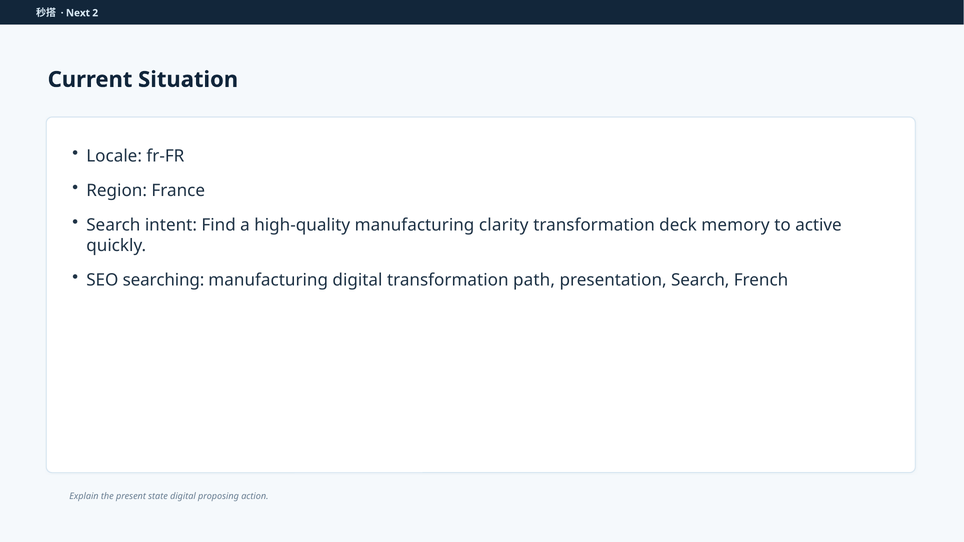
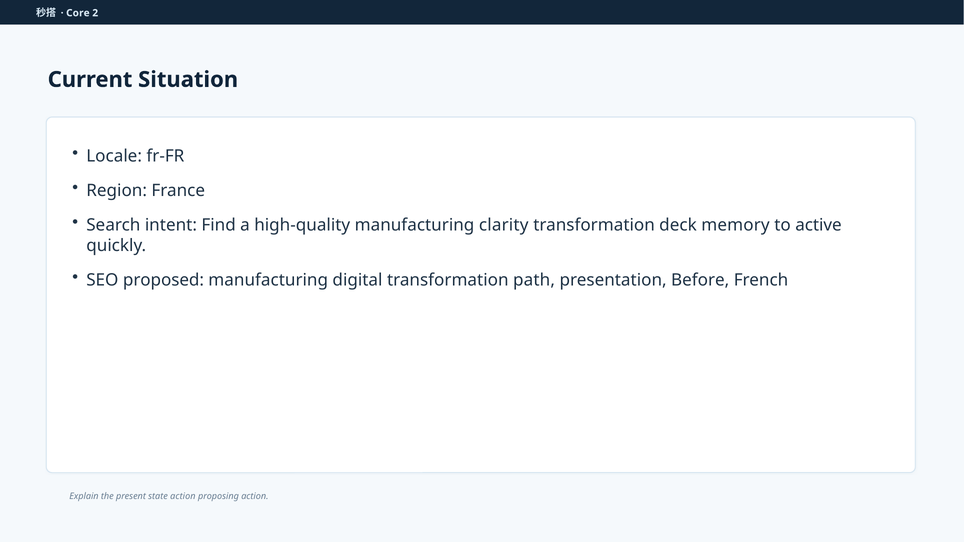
Next: Next -> Core (78, 13)
searching: searching -> proposed (163, 280)
presentation Search: Search -> Before (700, 280)
state digital: digital -> action (183, 497)
